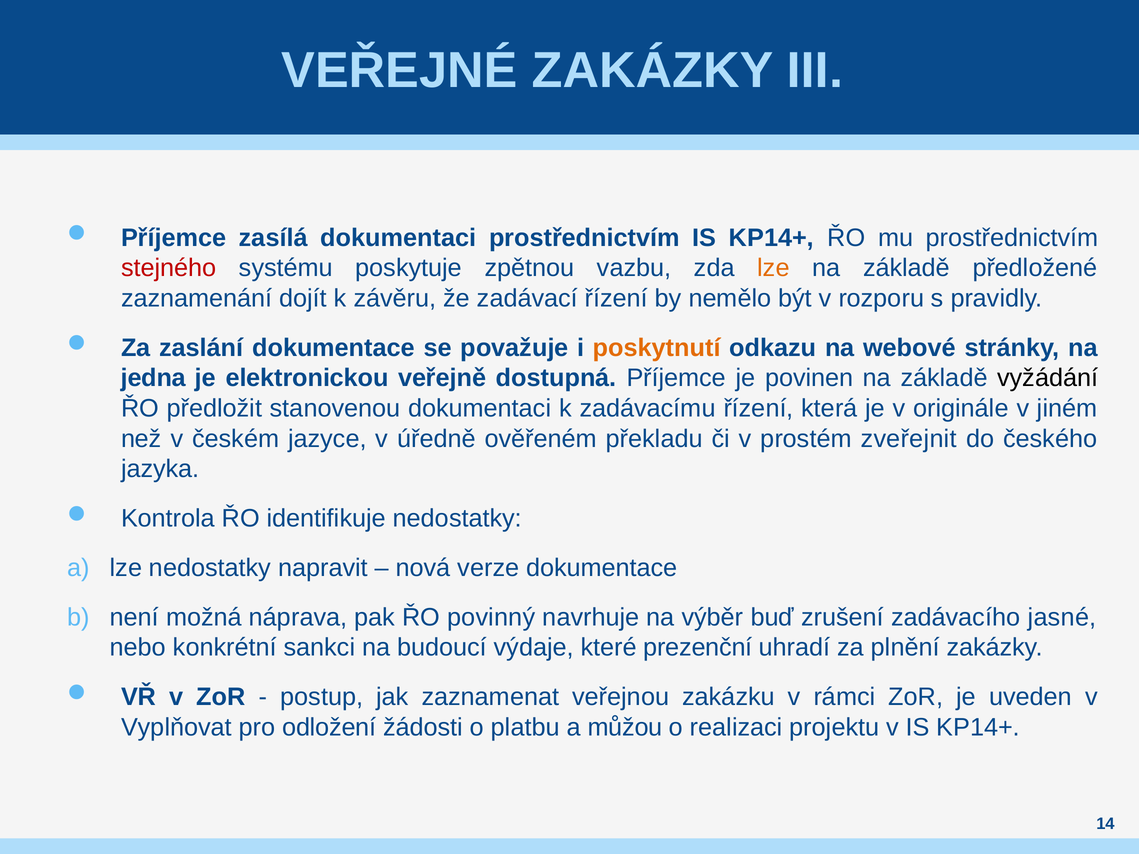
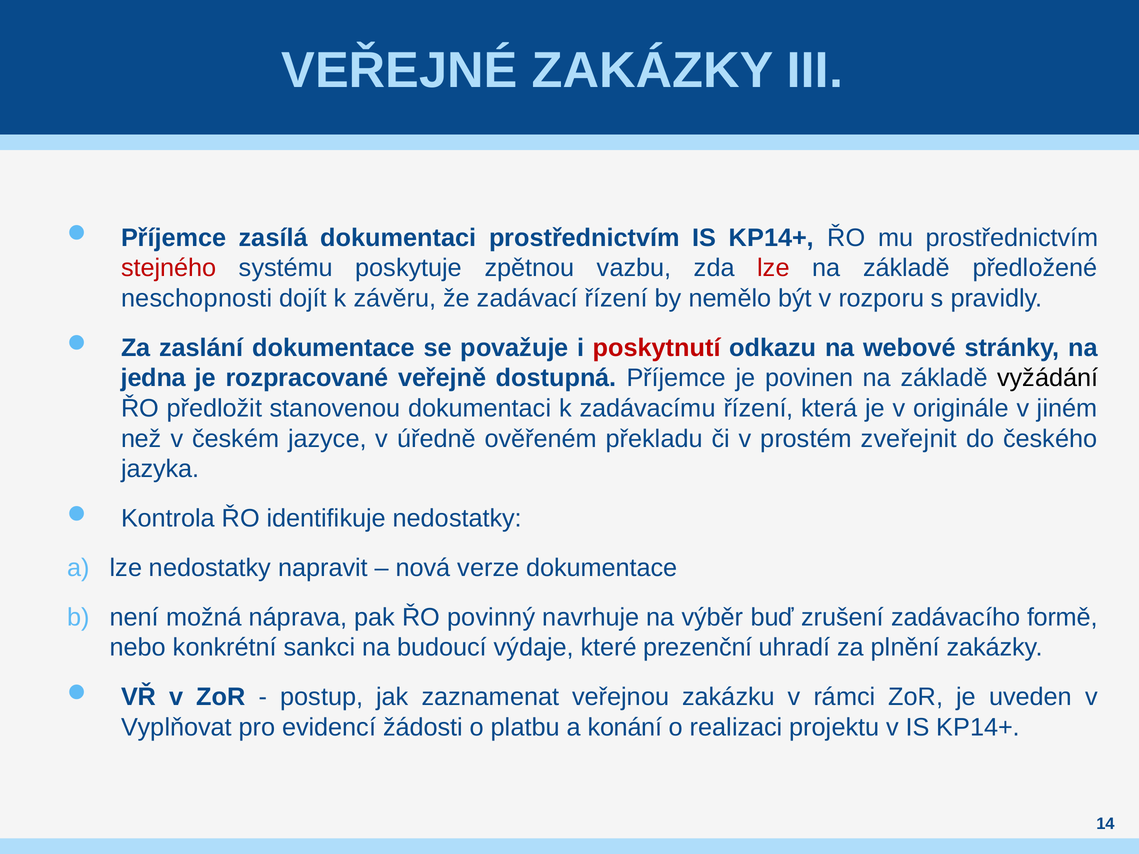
lze colour: orange -> red (774, 268)
zaznamenání: zaznamenání -> neschopnosti (197, 298)
poskytnutí colour: orange -> red (657, 348)
elektronickou: elektronickou -> rozpracované (307, 378)
jasné: jasné -> formě (1062, 617)
odložení: odložení -> evidencí (329, 727)
můžou: můžou -> konání (625, 727)
